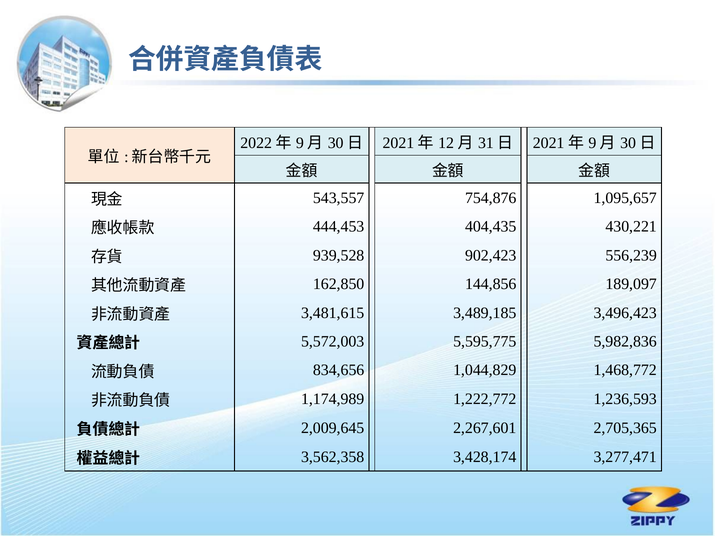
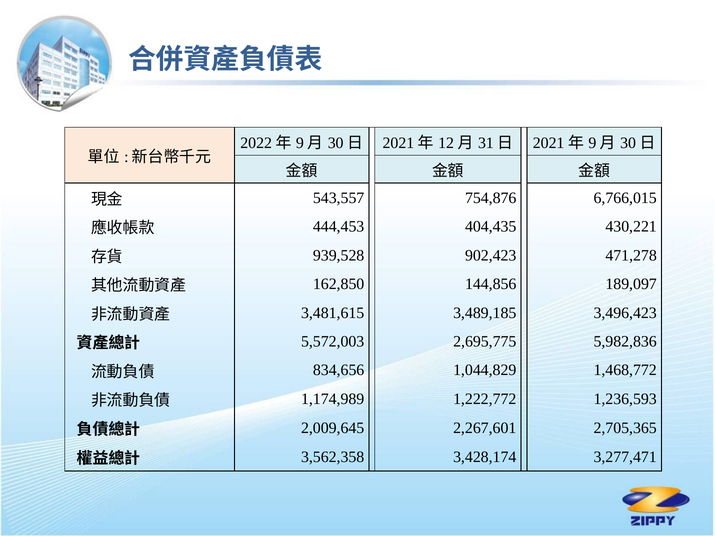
1,095,657: 1,095,657 -> 6,766,015 (625, 198)
556,239: 556,239 -> 471,278 (631, 255)
5,595,775: 5,595,775 -> 2,695,775 (485, 342)
